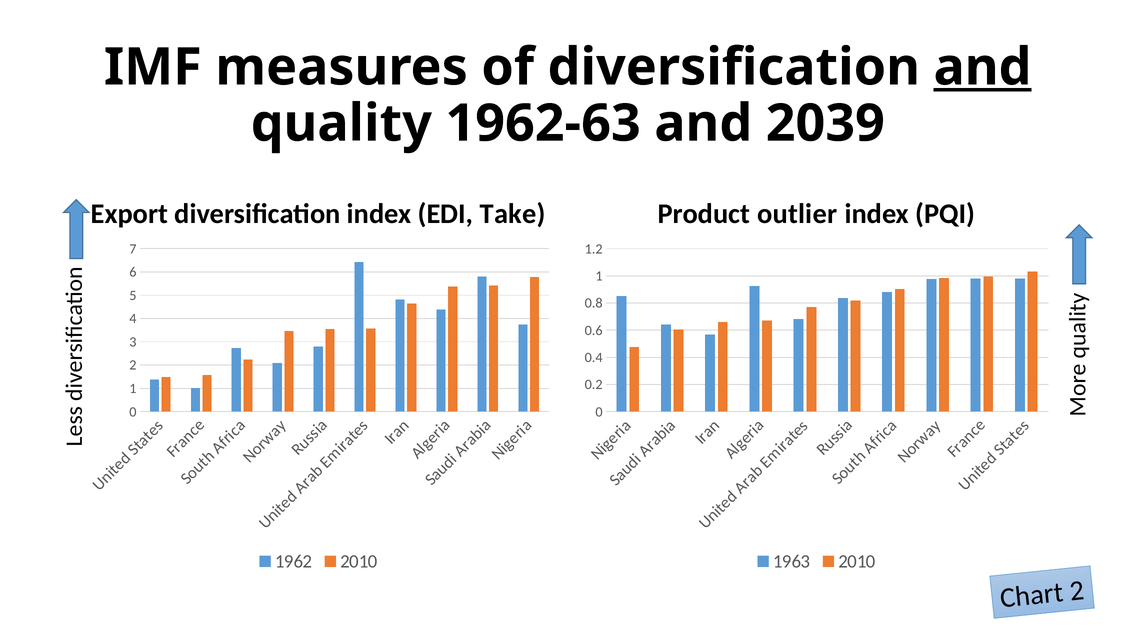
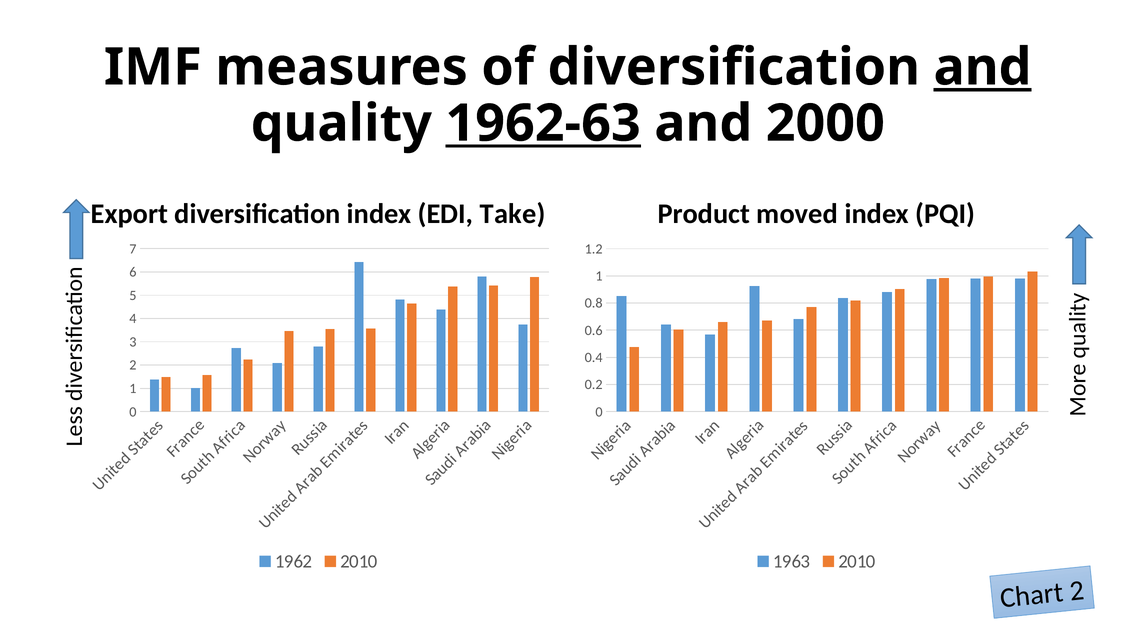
1962-63 underline: none -> present (543, 124)
2039: 2039 -> 2000 (825, 124)
outlier: outlier -> moved (797, 214)
